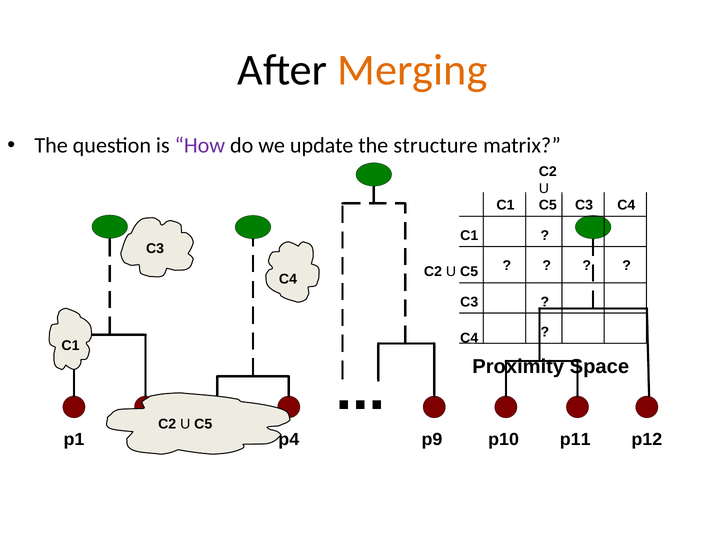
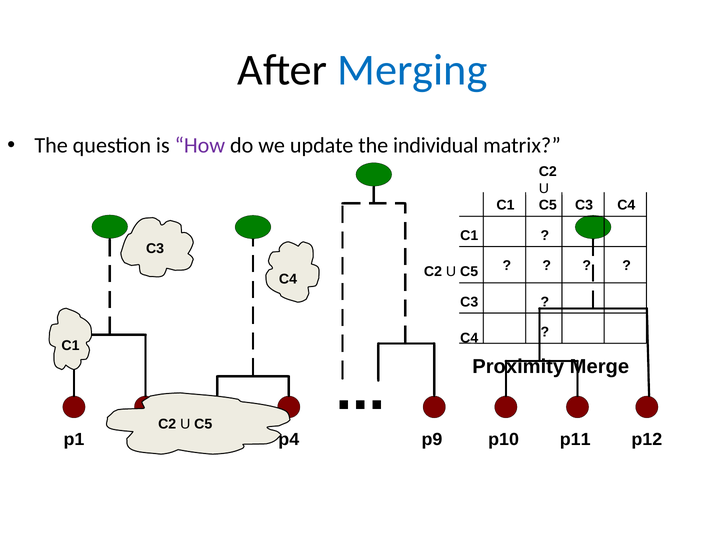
Merging colour: orange -> blue (412, 70)
structure: structure -> individual (436, 145)
Space: Space -> Merge (599, 366)
